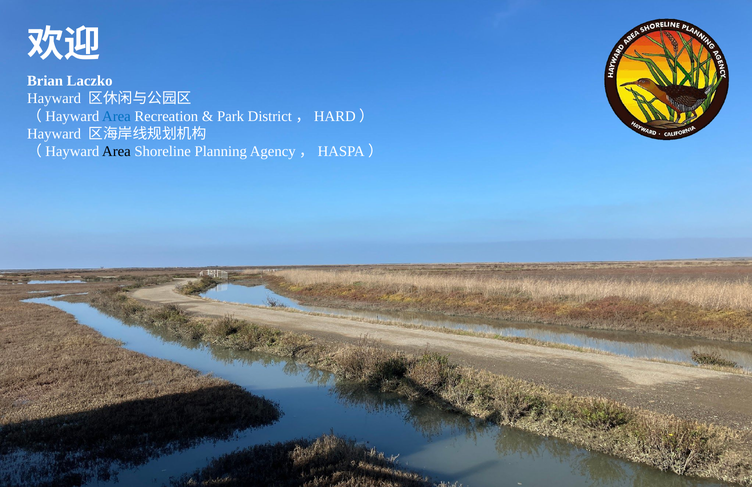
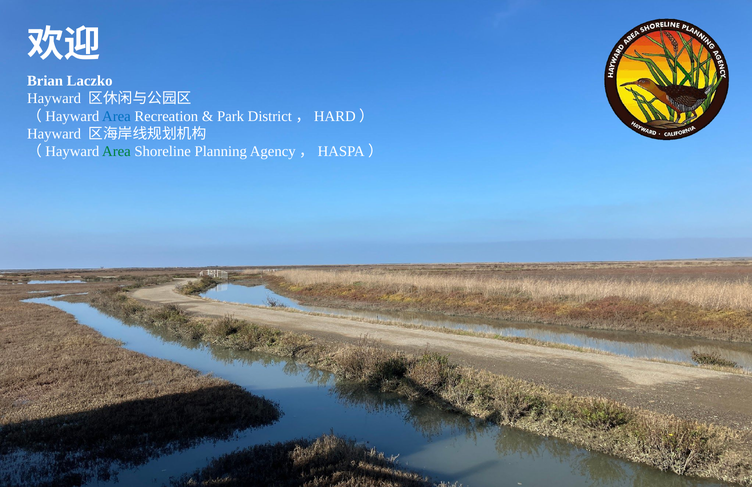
Area colour: black -> green (116, 151)
